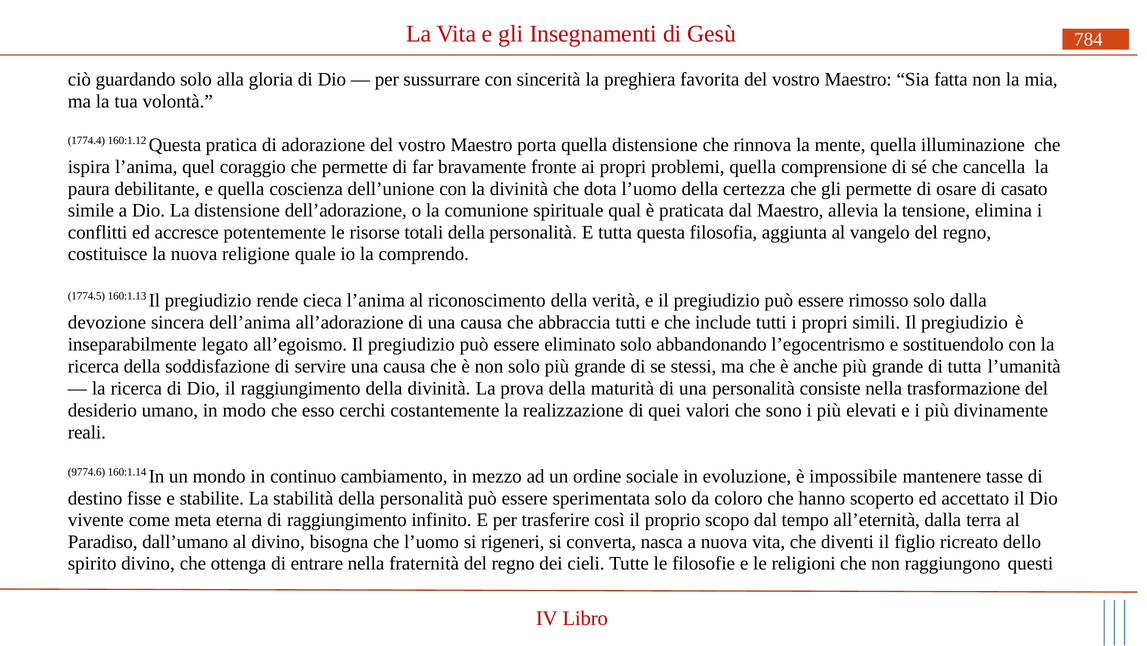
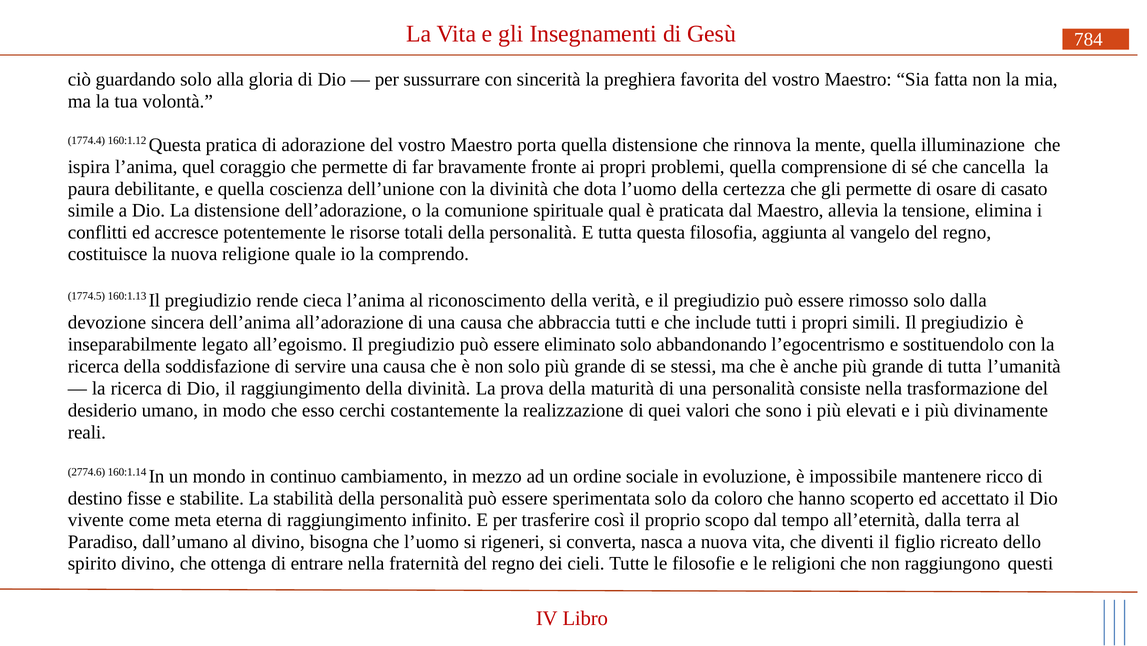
9774.6: 9774.6 -> 2774.6 (87, 472)
tasse: tasse -> ricco (1005, 476)
